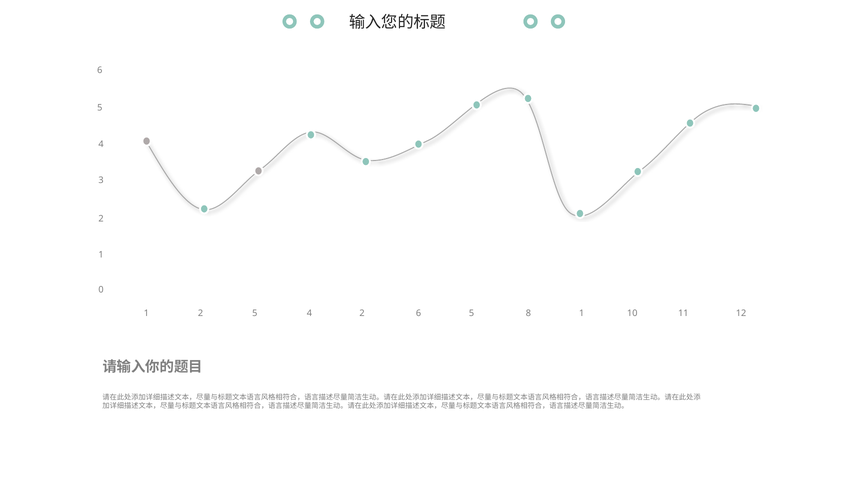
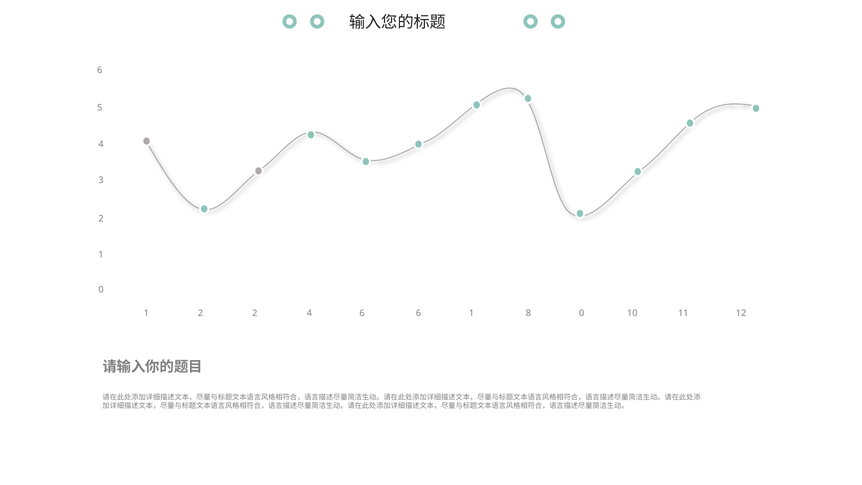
2 5: 5 -> 2 (255, 313)
4 2: 2 -> 6 (362, 313)
5: 5 -> 1 (472, 313)
8 1: 1 -> 0 (582, 313)
